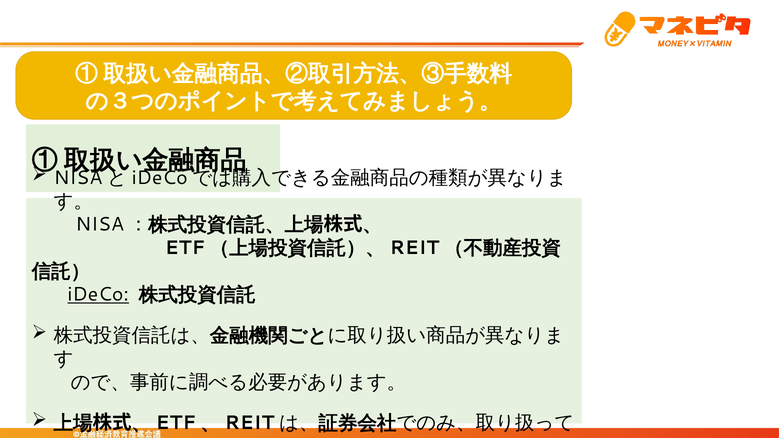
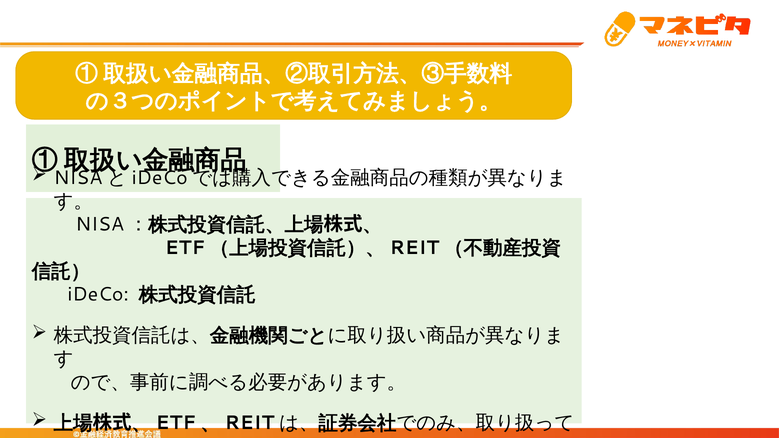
iDeCo underline: present -> none (98, 295)
